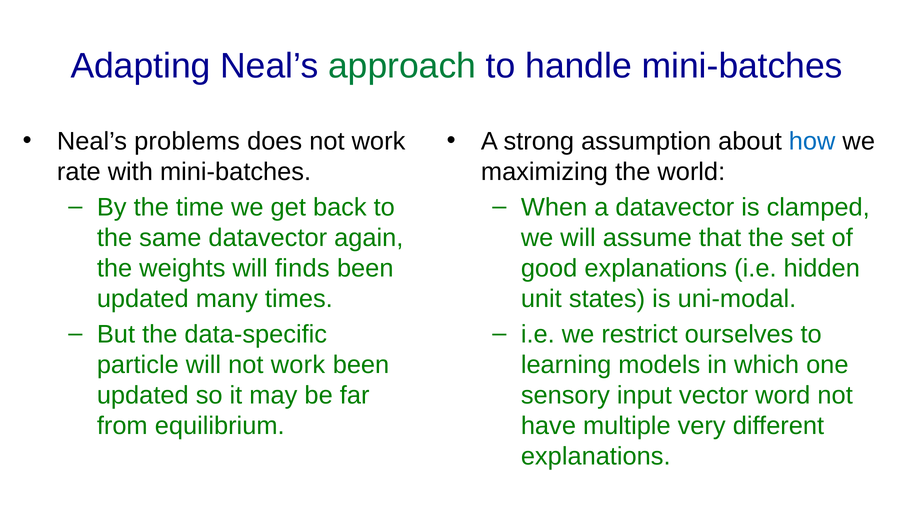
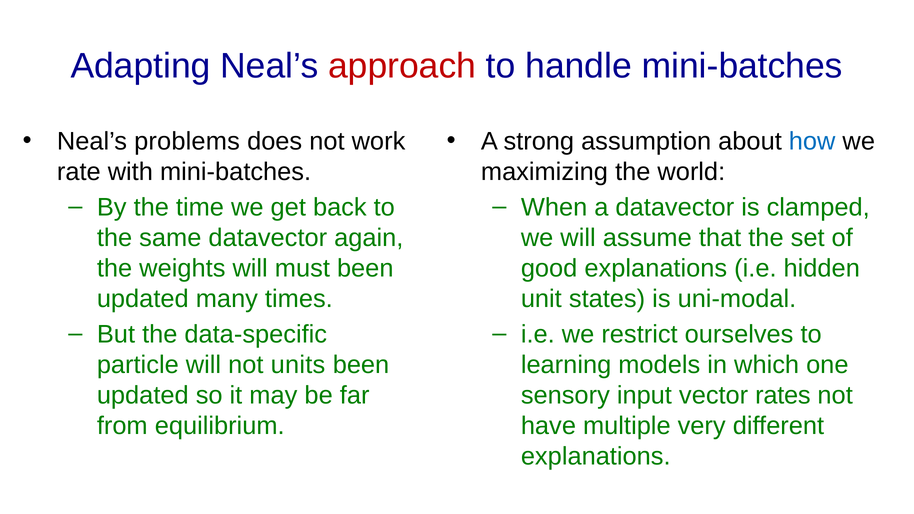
approach colour: green -> red (402, 66)
finds: finds -> must (302, 269)
will not work: work -> units (298, 365)
word: word -> rates (783, 396)
